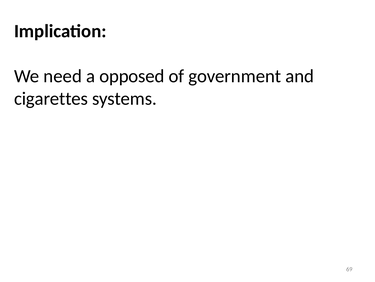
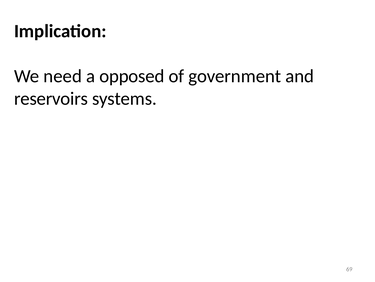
cigarettes: cigarettes -> reservoirs (51, 98)
